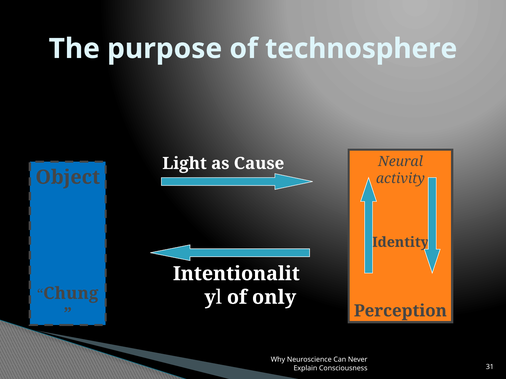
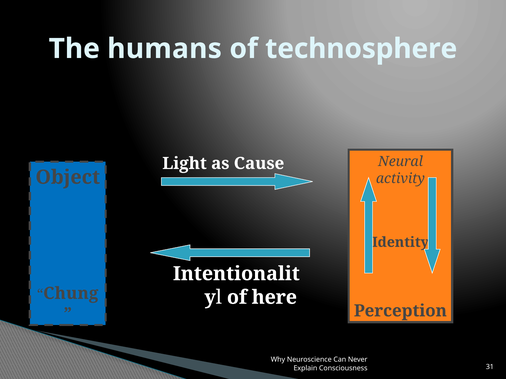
purpose: purpose -> humans (165, 49)
only: only -> here (274, 298)
